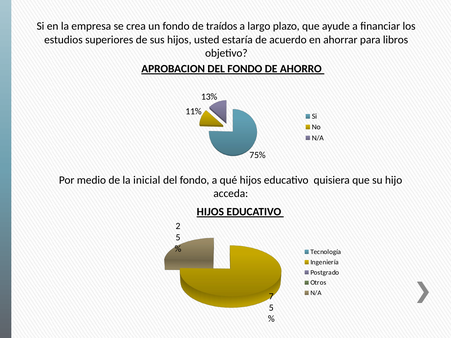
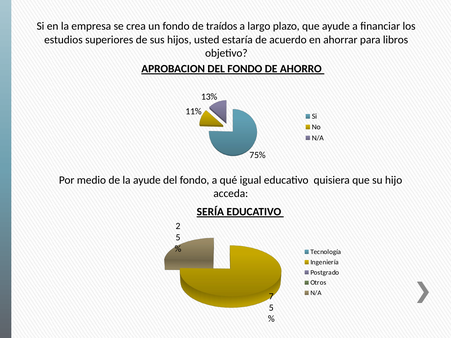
la inicial: inicial -> ayude (147, 180)
qué hijos: hijos -> igual (251, 180)
HIJOS: HIJOS -> SERÍA (210, 212)
